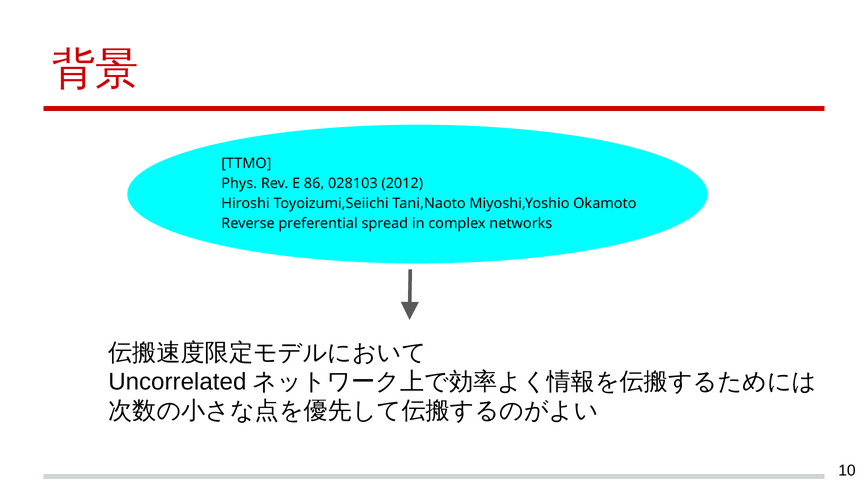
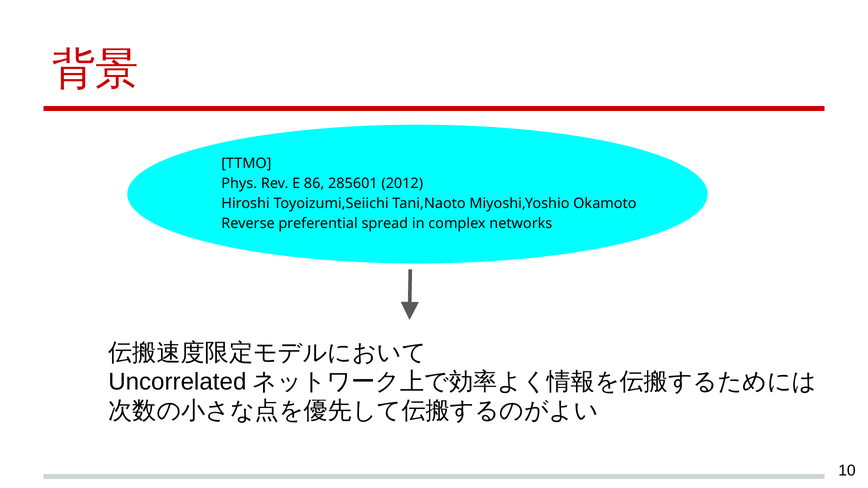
028103: 028103 -> 285601 (353, 184)
